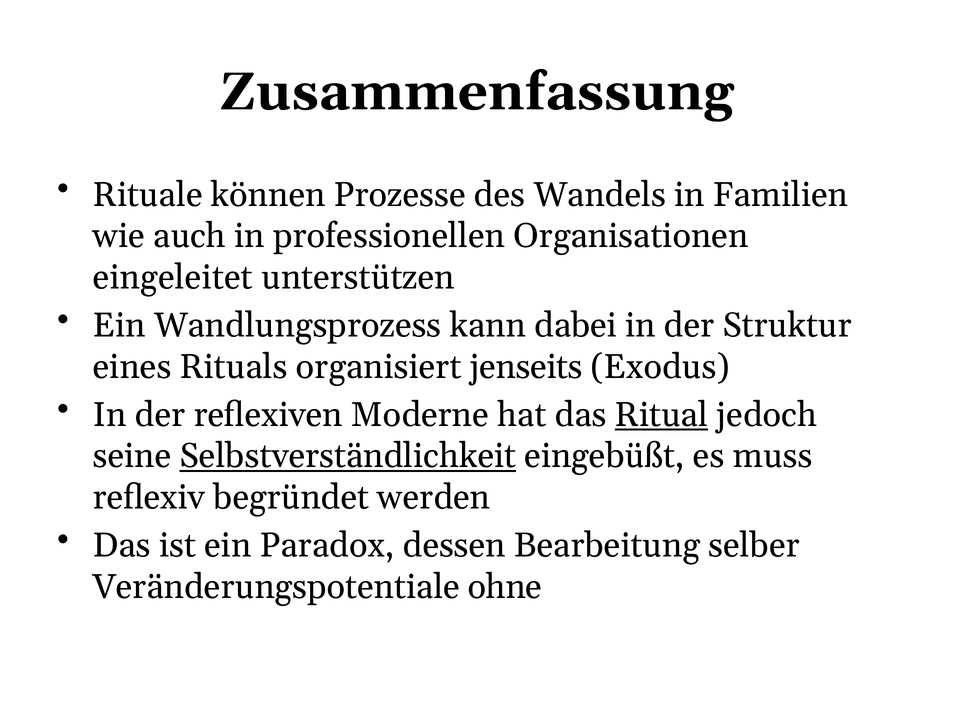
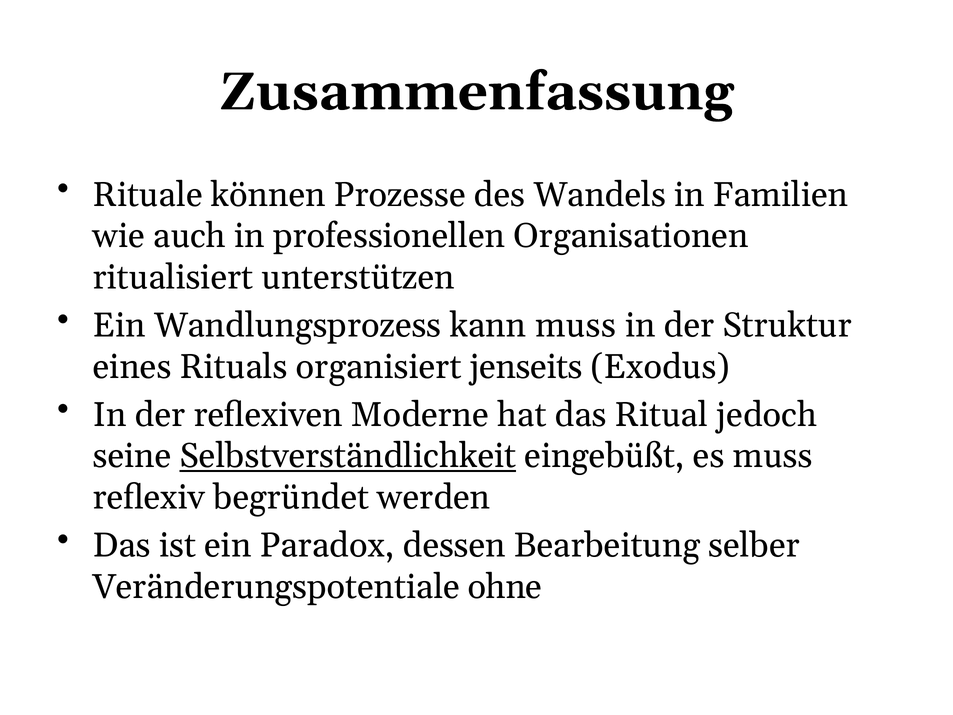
eingeleitet: eingeleitet -> ritualisiert (173, 277)
kann dabei: dabei -> muss (575, 325)
Ritual underline: present -> none (662, 415)
